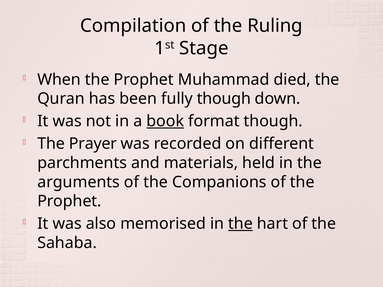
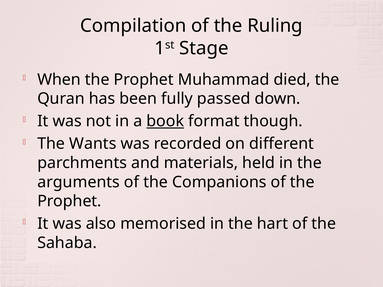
fully though: though -> passed (224, 99)
Prayer: Prayer -> Wants (93, 144)
the underline: present -> none (240, 224)
